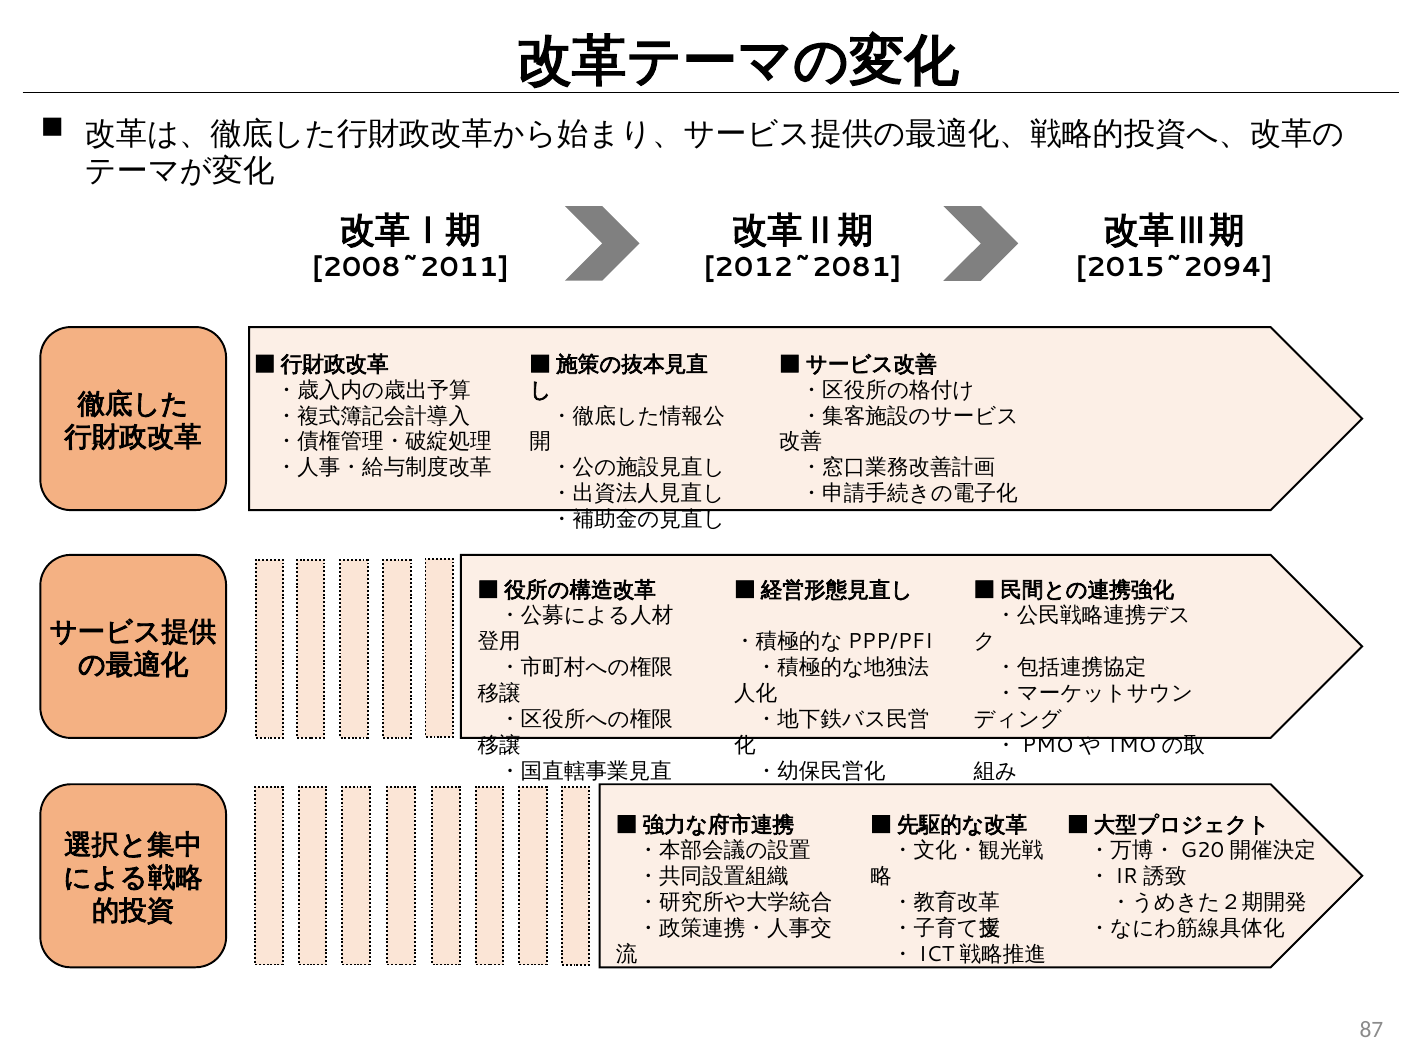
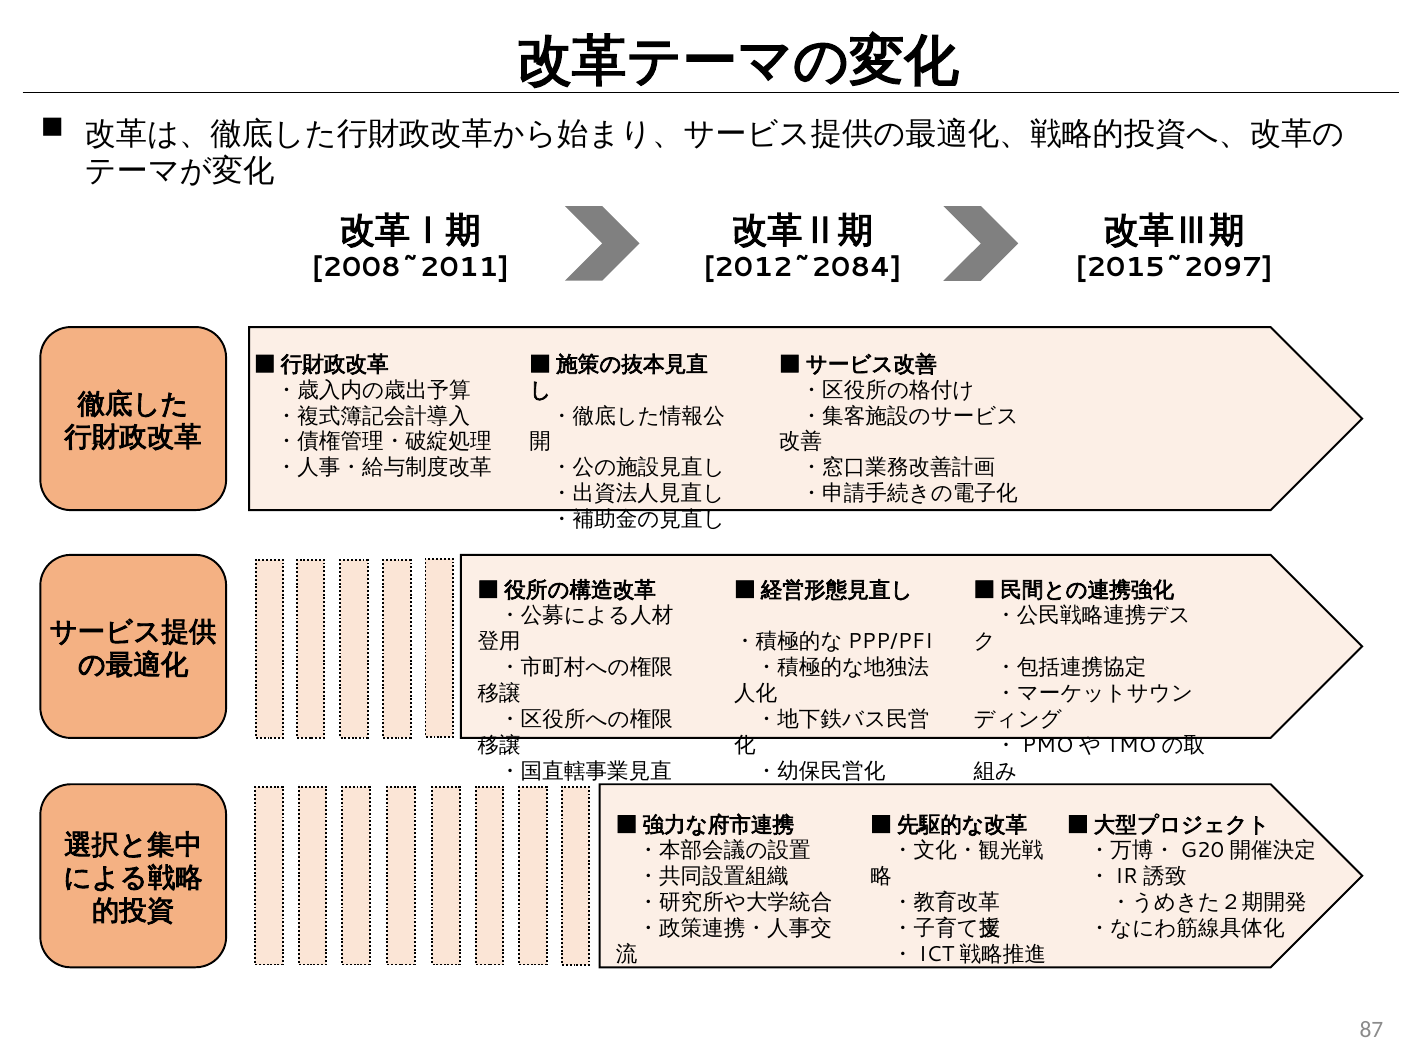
2012~2081: 2012~2081 -> 2012~2084 (802, 268)
2015~2094: 2015~2094 -> 2015~2097 (1174, 268)
